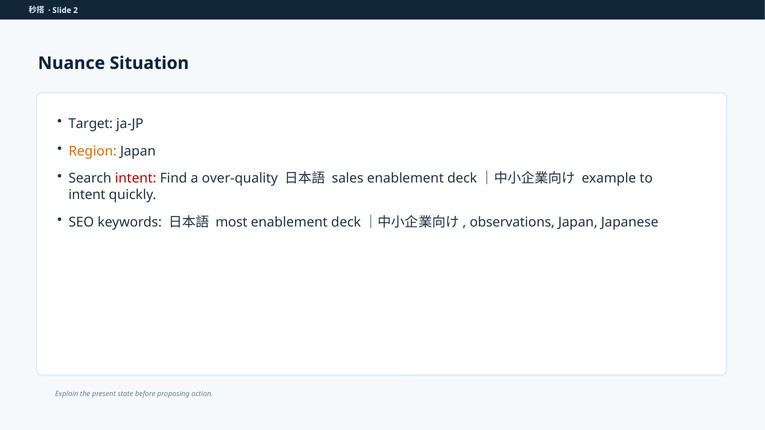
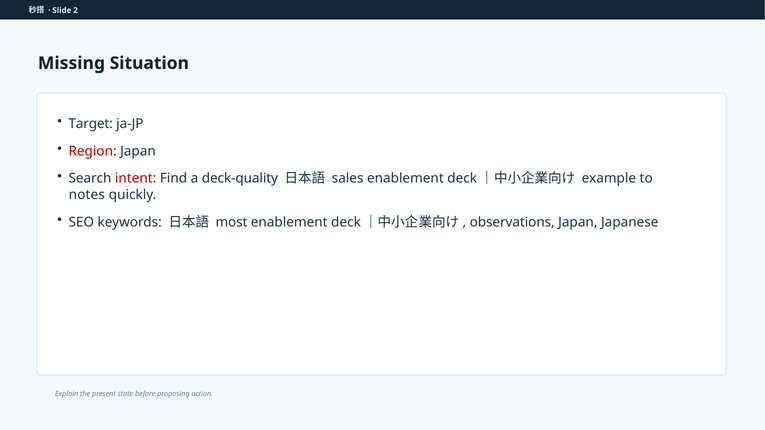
Nuance: Nuance -> Missing (71, 63)
Region colour: orange -> red (93, 151)
over-quality: over-quality -> deck-quality (240, 179)
intent: intent -> notes (87, 195)
